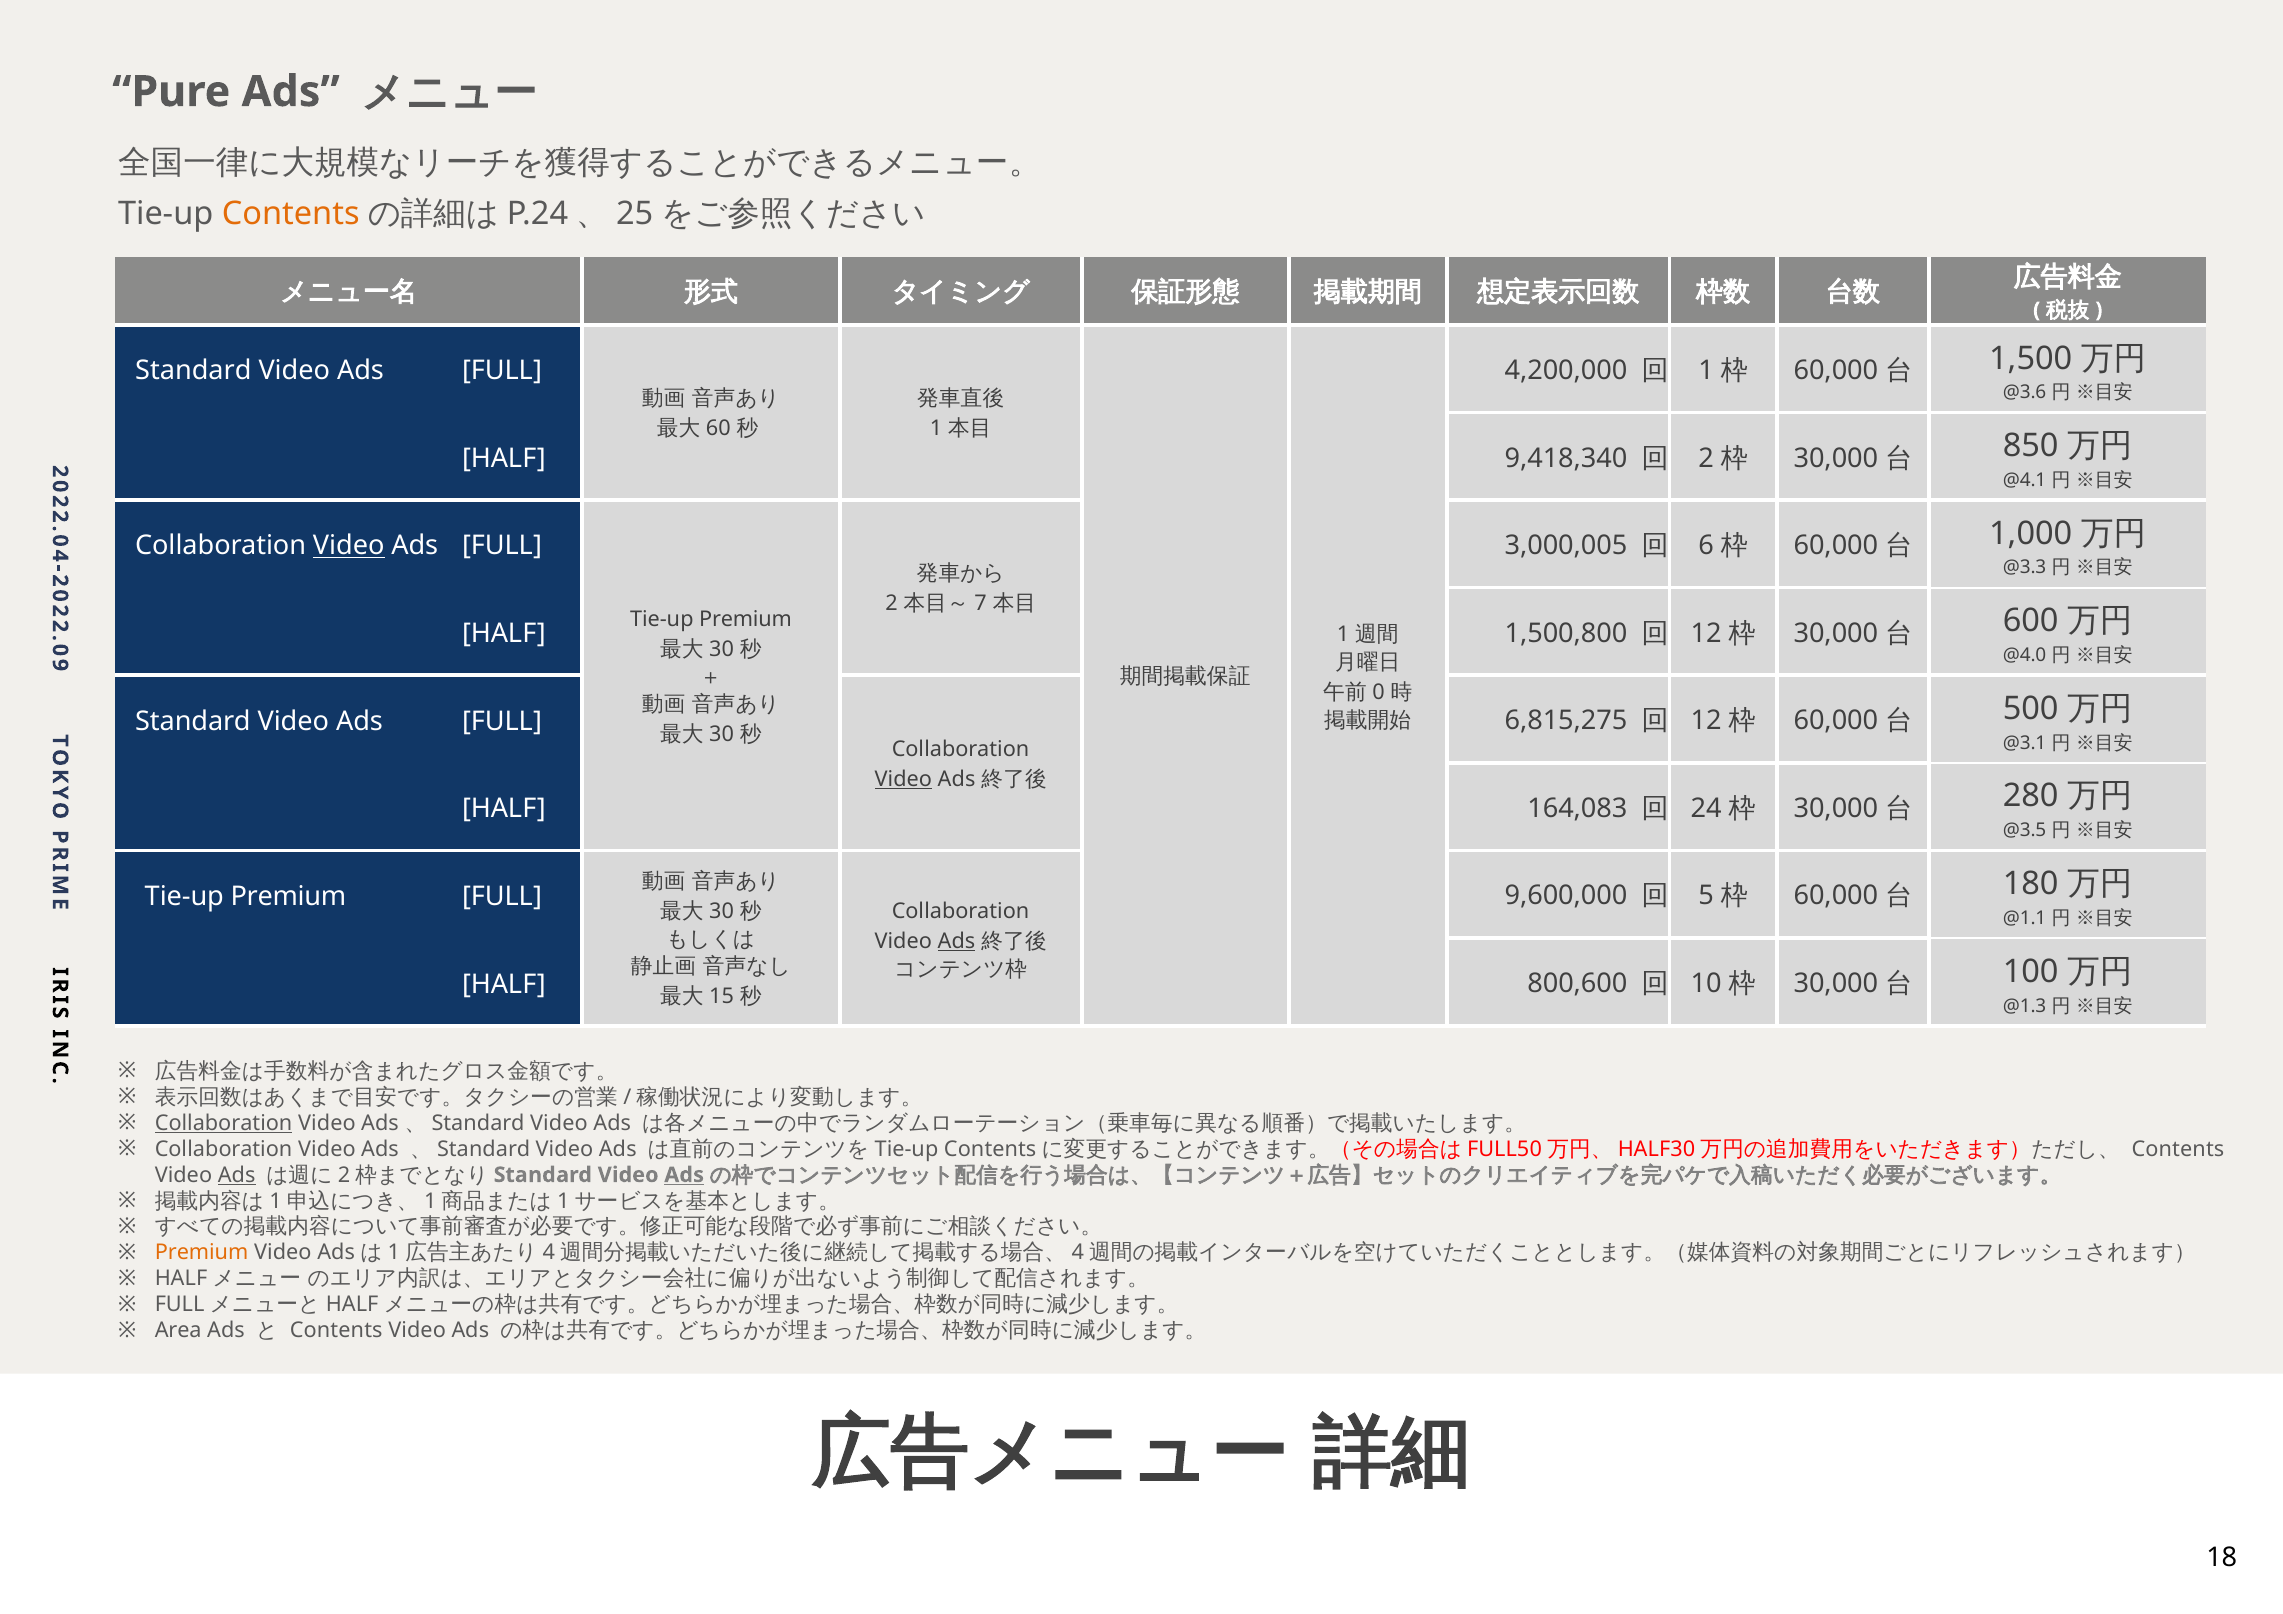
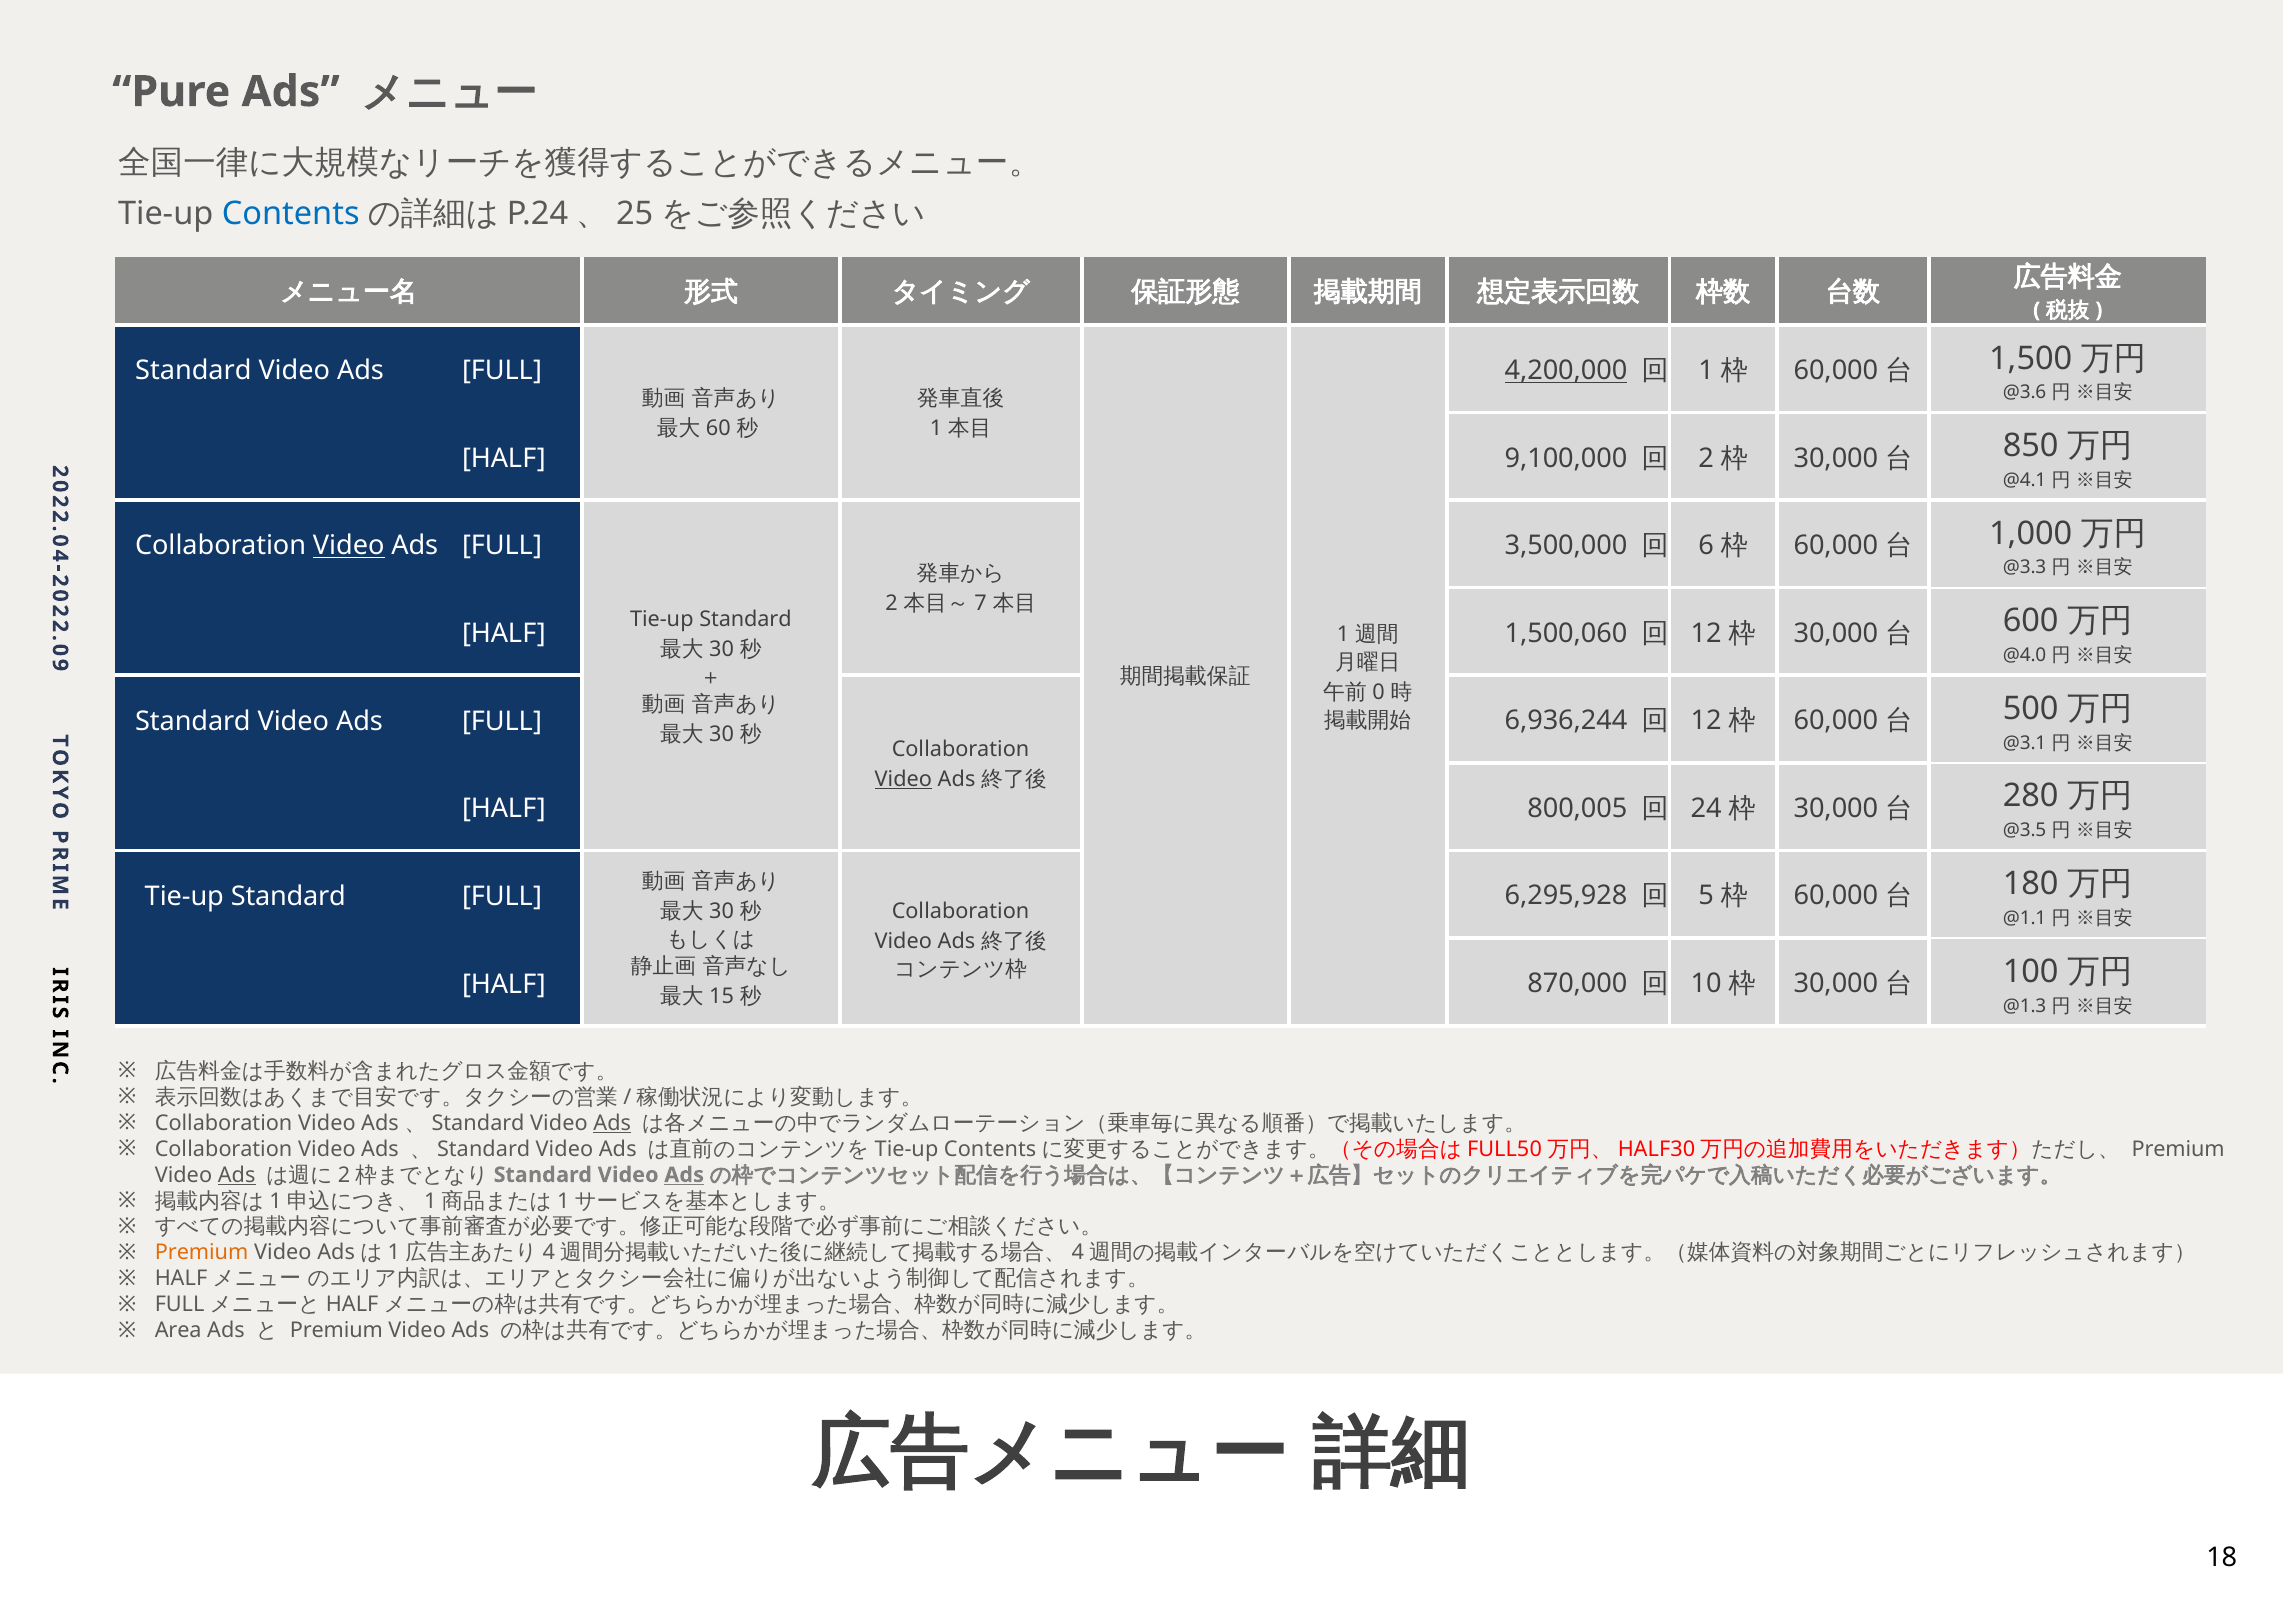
Contents colour: orange -> blue (291, 214)
4,200,000 underline: none -> present (1566, 371)
9,418,340: 9,418,340 -> 9,100,000 (1566, 458)
3,000,005: 3,000,005 -> 3,500,000 (1566, 546)
Premium: Premium -> Standard (745, 619)
1,500,800: 1,500,800 -> 1,500,060 (1566, 633)
6,815,275: 6,815,275 -> 6,936,244 (1566, 721)
164,083: 164,083 -> 800,005 (1577, 809)
9,600,000: 9,600,000 -> 6,295,928 (1566, 896)
Premium: Premium -> Standard (288, 896)
Ads underline: present -> none (957, 941)
800,600: 800,600 -> 870,000 (1577, 984)
Collaboration underline: present -> none (224, 1123)
Ads underline: none -> present (612, 1123)
Contents: Contents -> Premium (2178, 1149)
Contents: Contents -> Premium (336, 1331)
